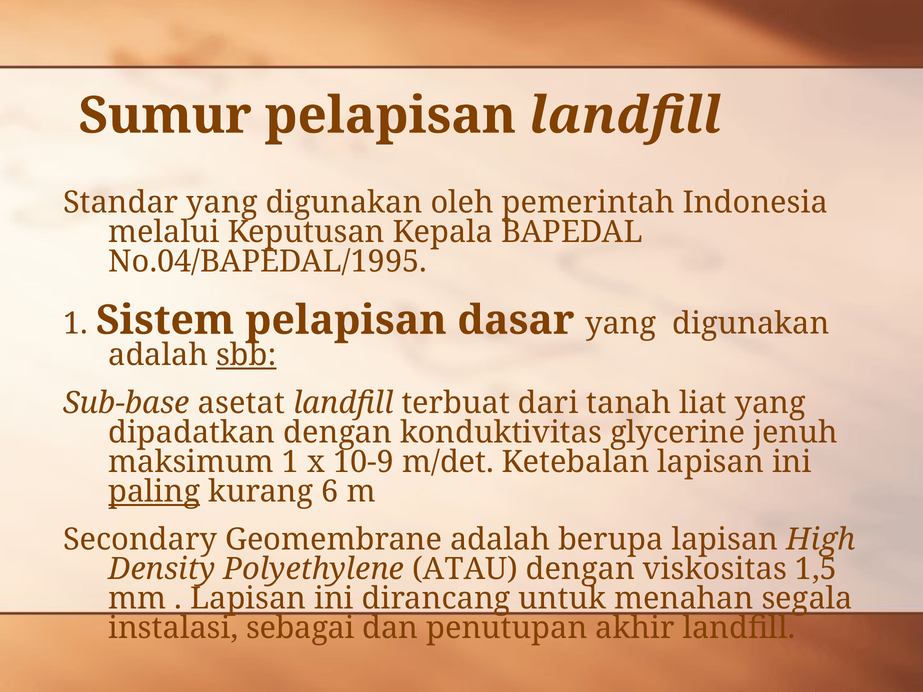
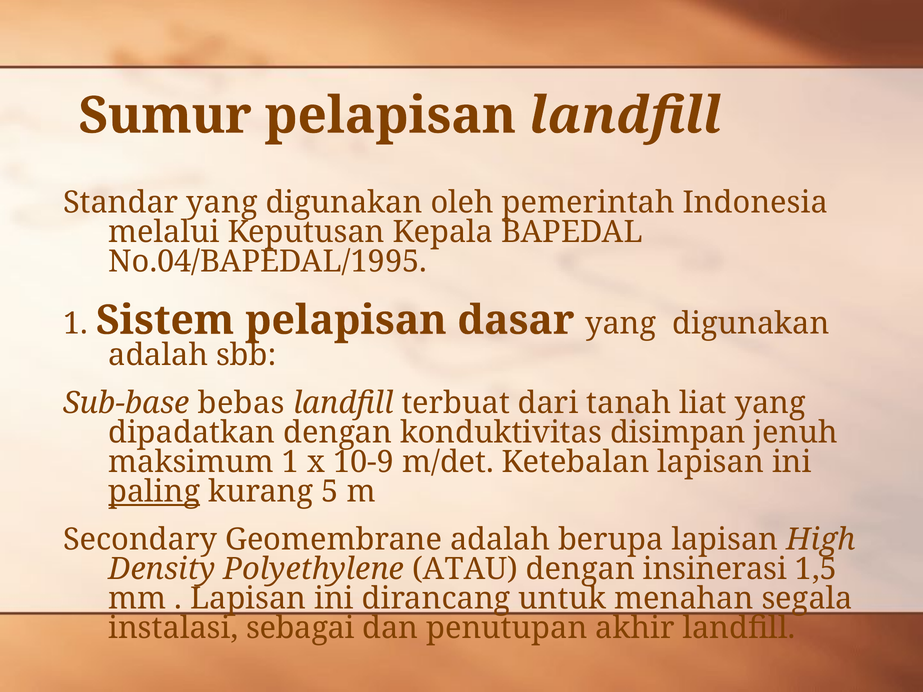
sbb underline: present -> none (246, 355)
asetat: asetat -> bebas (241, 403)
glycerine: glycerine -> disimpan (678, 433)
6: 6 -> 5 (330, 492)
viskositas: viskositas -> insinerasi (715, 569)
